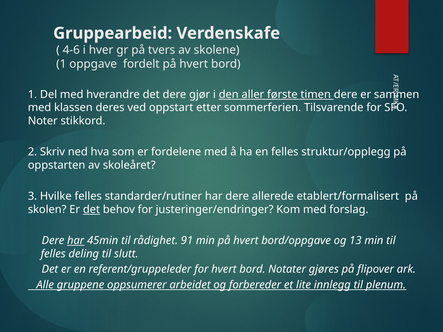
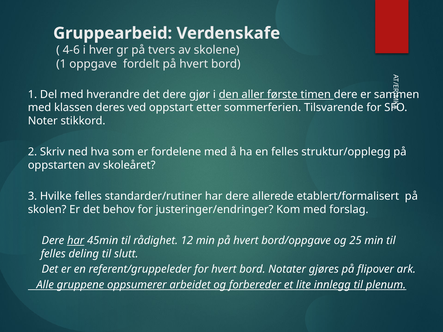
det underline: present -> none (91, 210)
91: 91 -> 12 (187, 241)
13: 13 -> 25 (355, 241)
